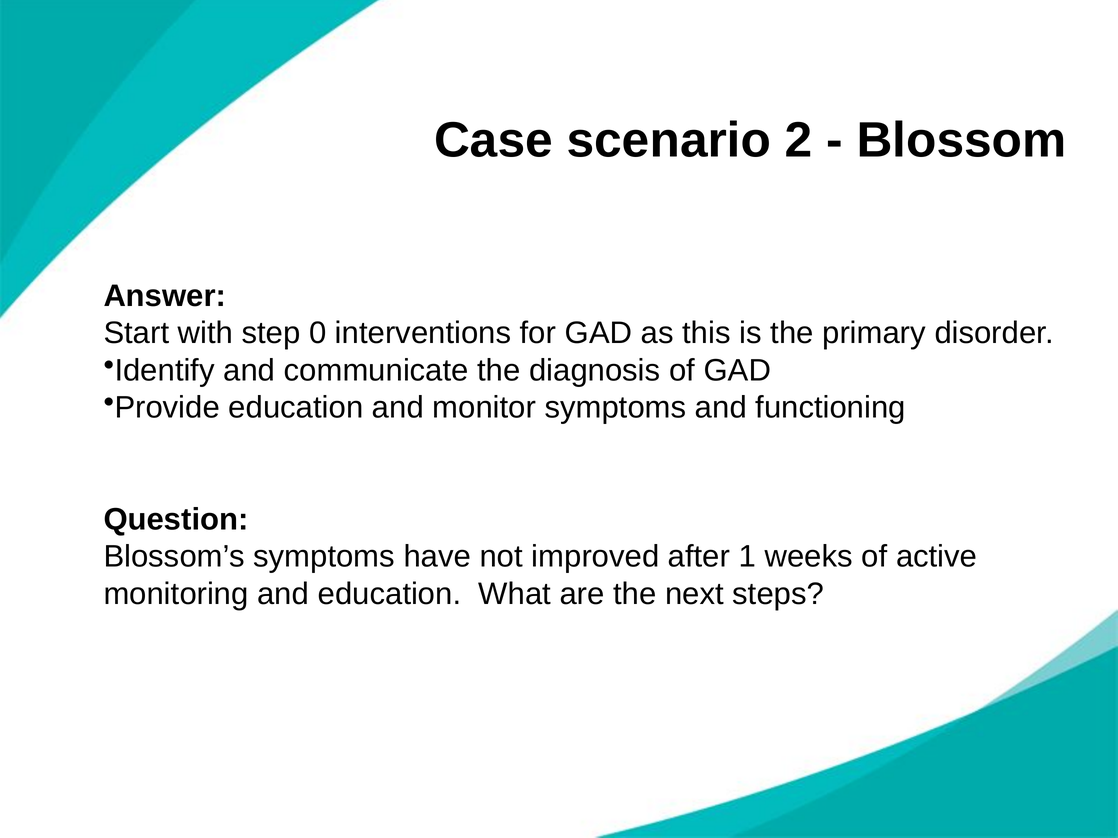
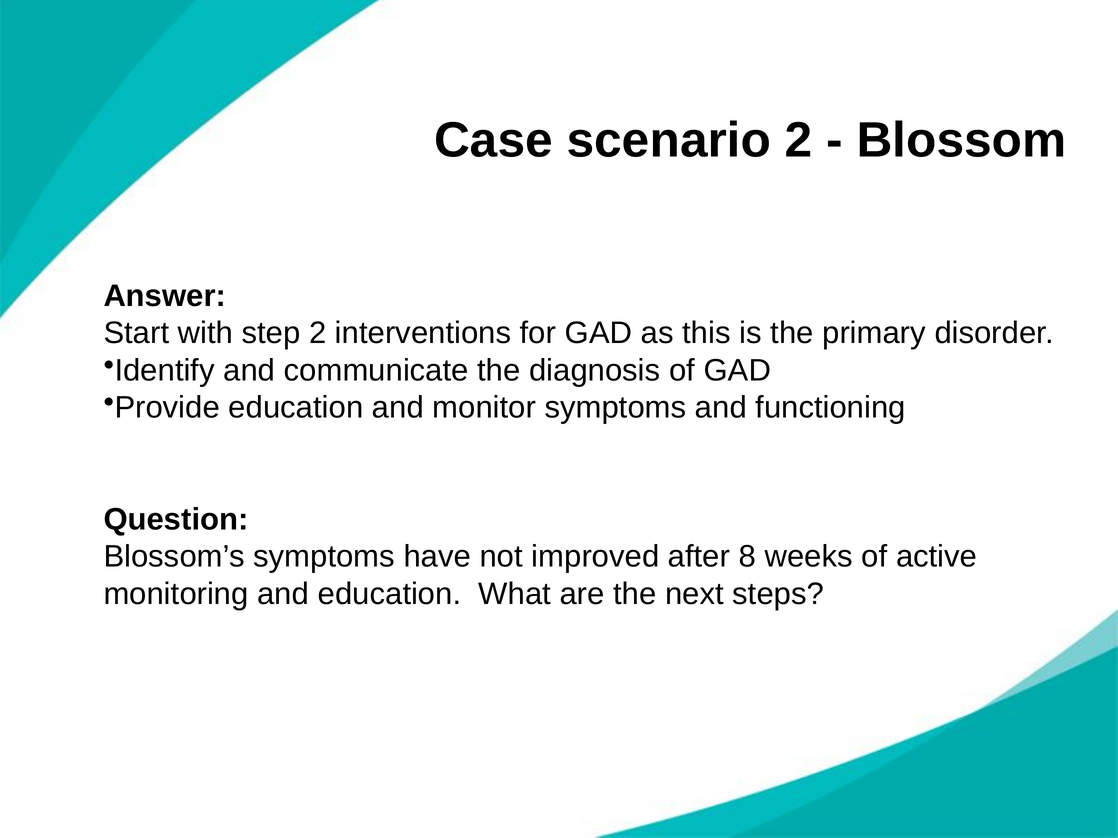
step 0: 0 -> 2 (318, 333)
1: 1 -> 8 (747, 557)
